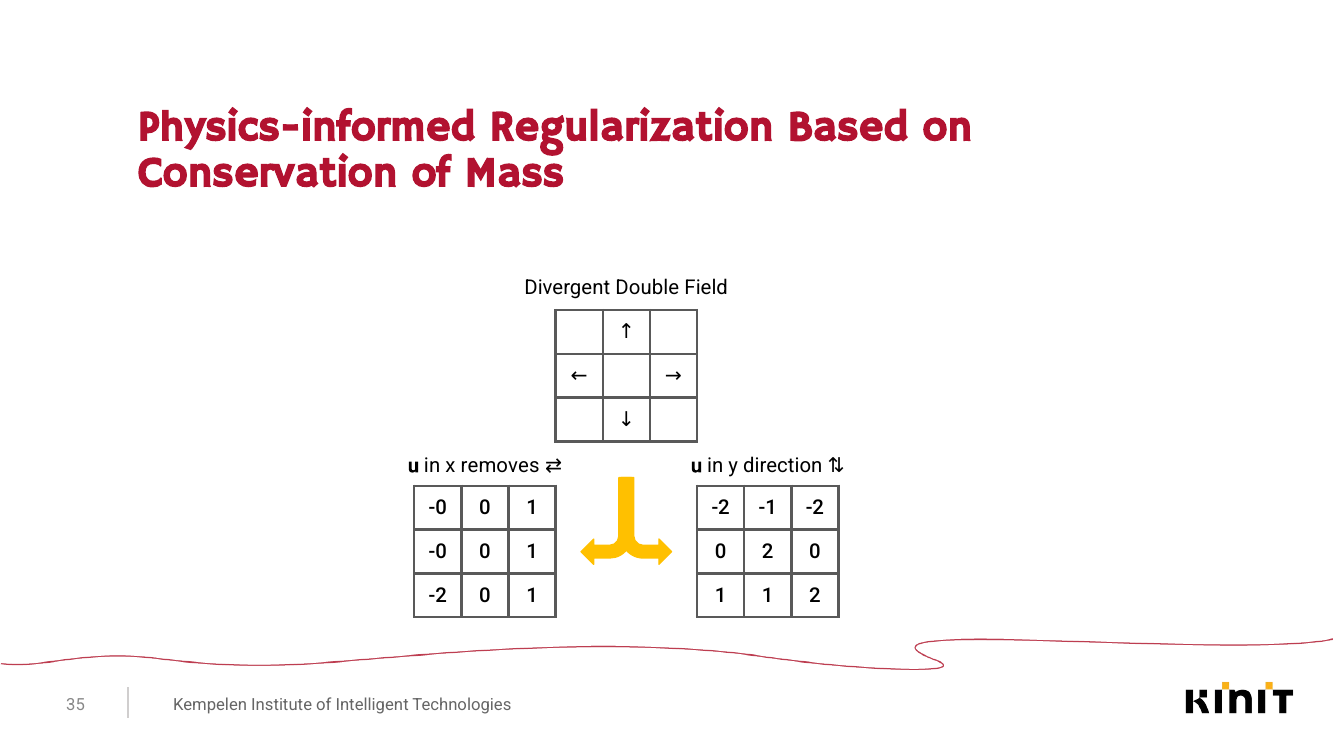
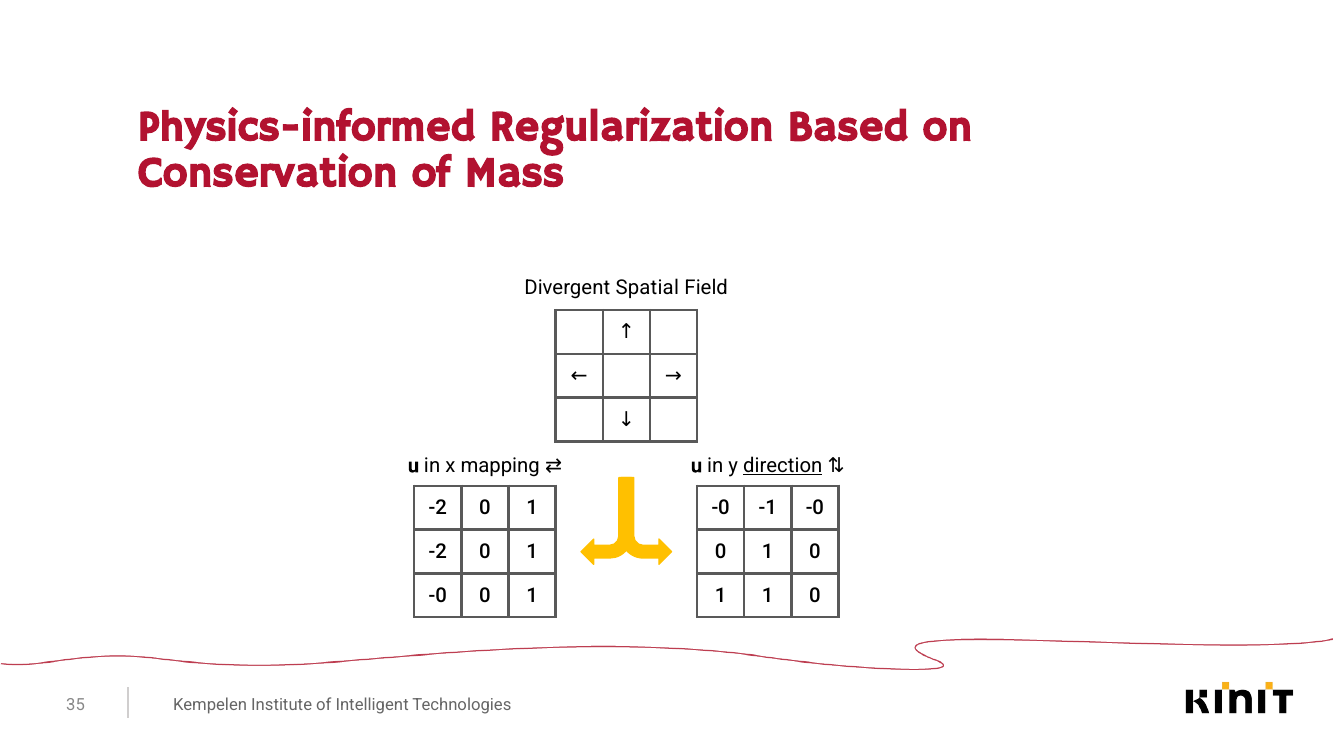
Double: Double -> Spatial (647, 288)
removes: removes -> mapping (500, 466)
direction underline: none -> present (783, 466)
-0: -0 -> -2 (438, 508)
-2: -2 -> -0 (721, 508)
-1 -2: -2 -> -0 (815, 508)
-0: -0 -> -2 (438, 552)
2: 2 -> 1 (768, 552)
-2: -2 -> -0 (438, 595)
1 1 2: 2 -> 0 (815, 595)
